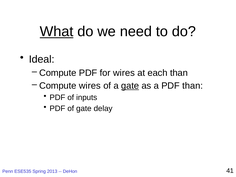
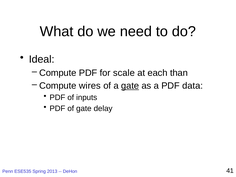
What underline: present -> none (57, 31)
for wires: wires -> scale (124, 73)
PDF than: than -> data (193, 86)
